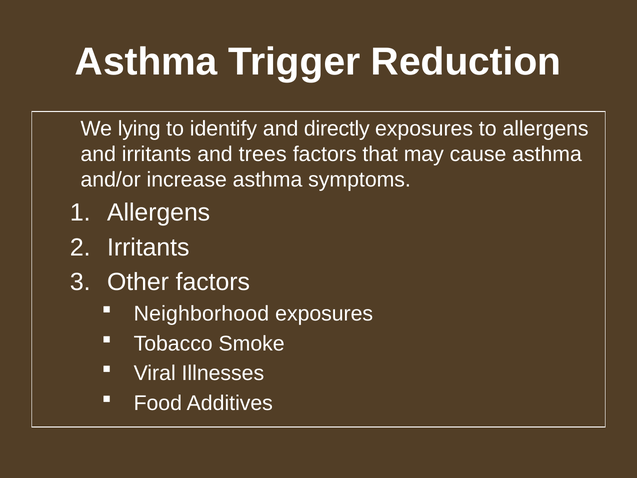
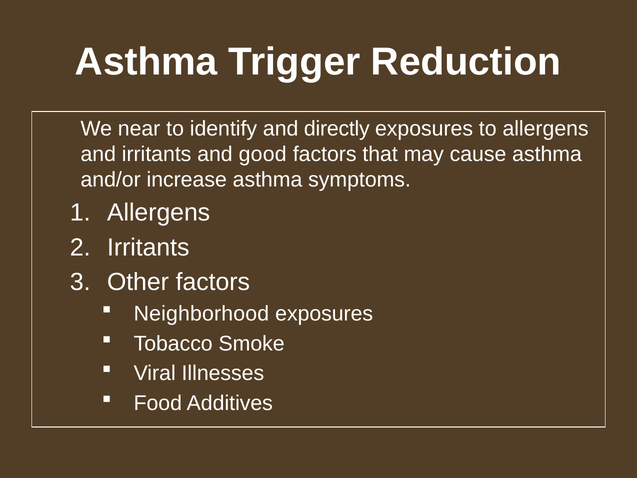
lying: lying -> near (139, 129)
trees: trees -> good (263, 154)
